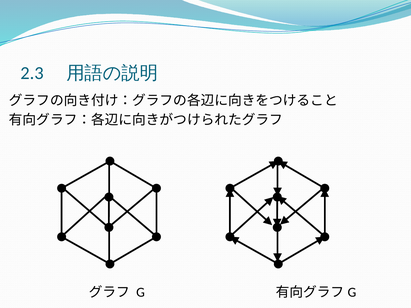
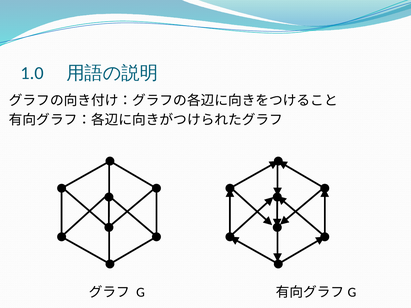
2.3: 2.3 -> 1.0 (32, 73)
